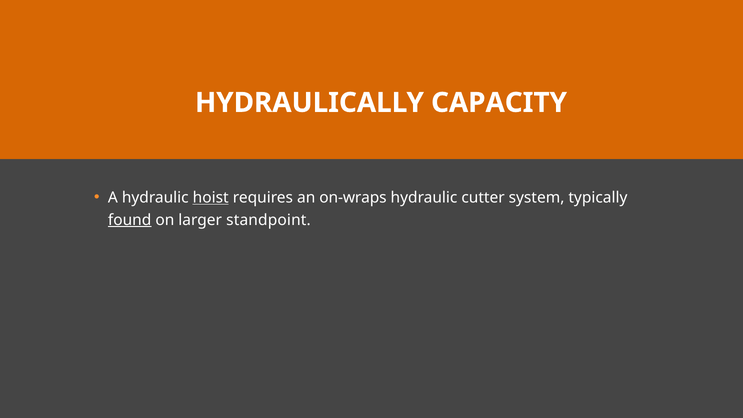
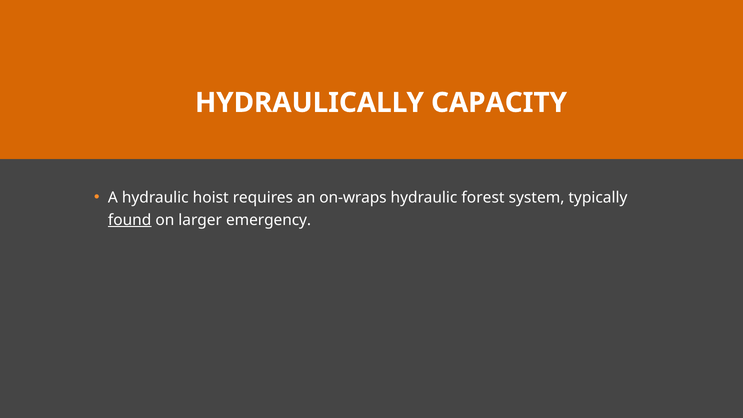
hoist underline: present -> none (211, 198)
cutter: cutter -> forest (483, 198)
standpoint: standpoint -> emergency (269, 220)
